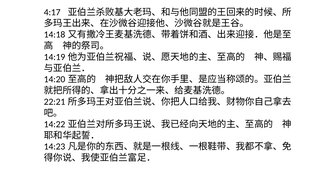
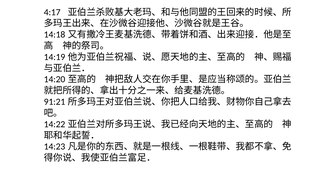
22:21: 22:21 -> 91:21 (55, 102)
